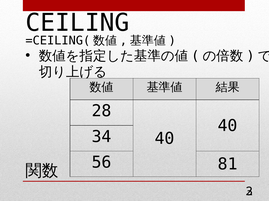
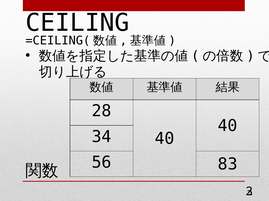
81: 81 -> 83 (228, 165)
